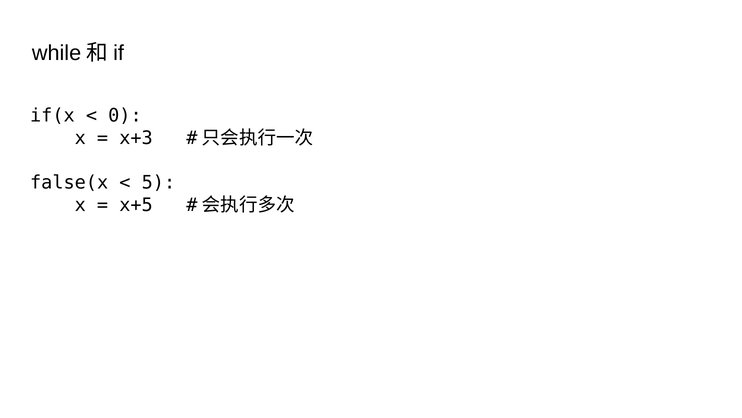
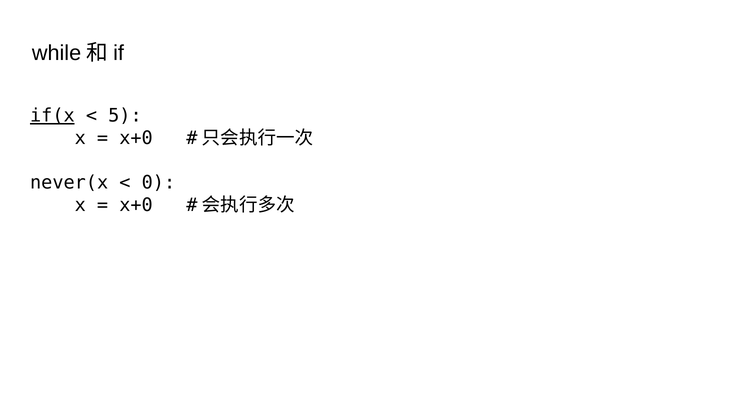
if(x underline: none -> present (52, 116)
0: 0 -> 5 (125, 116)
x+3: x+3 -> x+0 (136, 138)
false(x: false(x -> never(x (69, 182)
5: 5 -> 0 (158, 182)
x+5: x+5 -> x+0 (136, 205)
